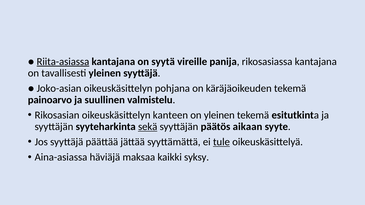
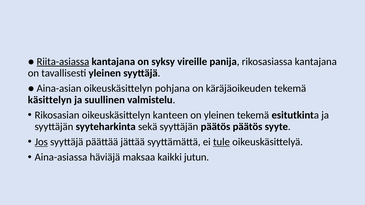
syytä: syytä -> syksy (163, 62)
Joko-asian: Joko-asian -> Aina-asian (59, 89)
painoarvo: painoarvo -> käsittelyn (50, 100)
sekä underline: present -> none (148, 127)
päätös aikaan: aikaan -> päätös (248, 127)
Jos underline: none -> present (41, 142)
syksy: syksy -> jutun (197, 157)
